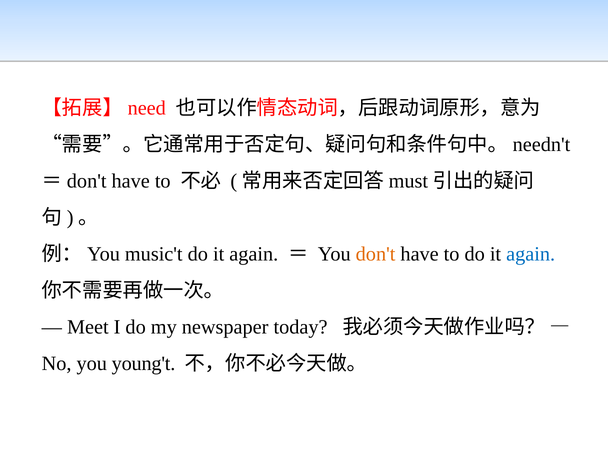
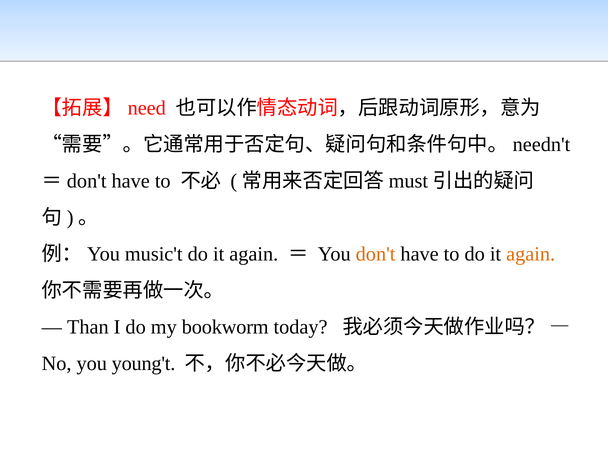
again colour: blue -> orange (531, 254)
Meet: Meet -> Than (88, 327)
newspaper: newspaper -> bookworm (225, 327)
